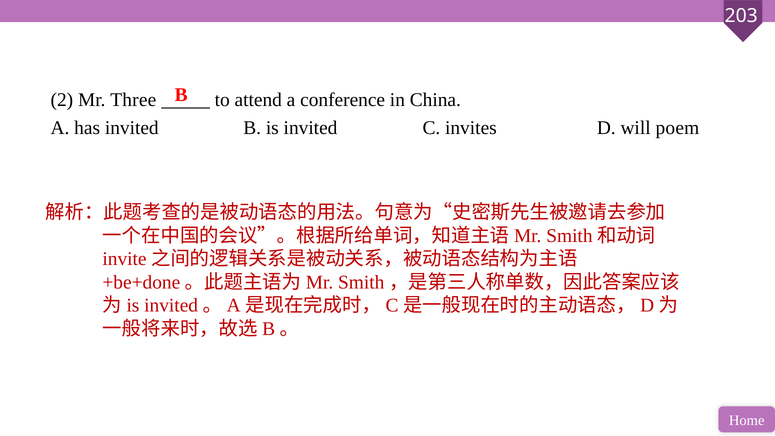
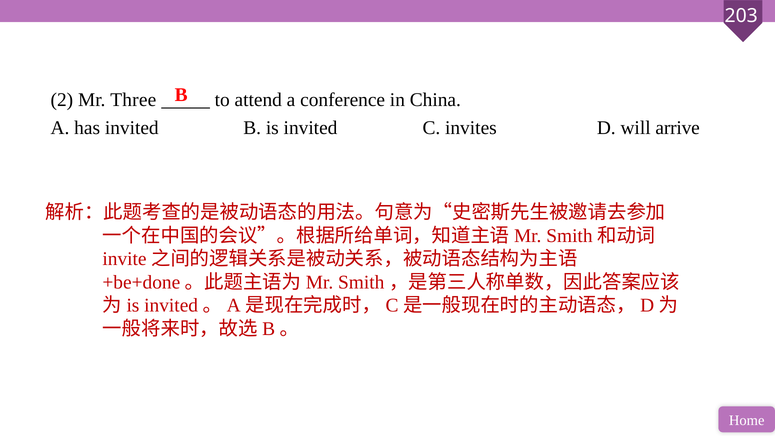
poem: poem -> arrive (678, 128)
